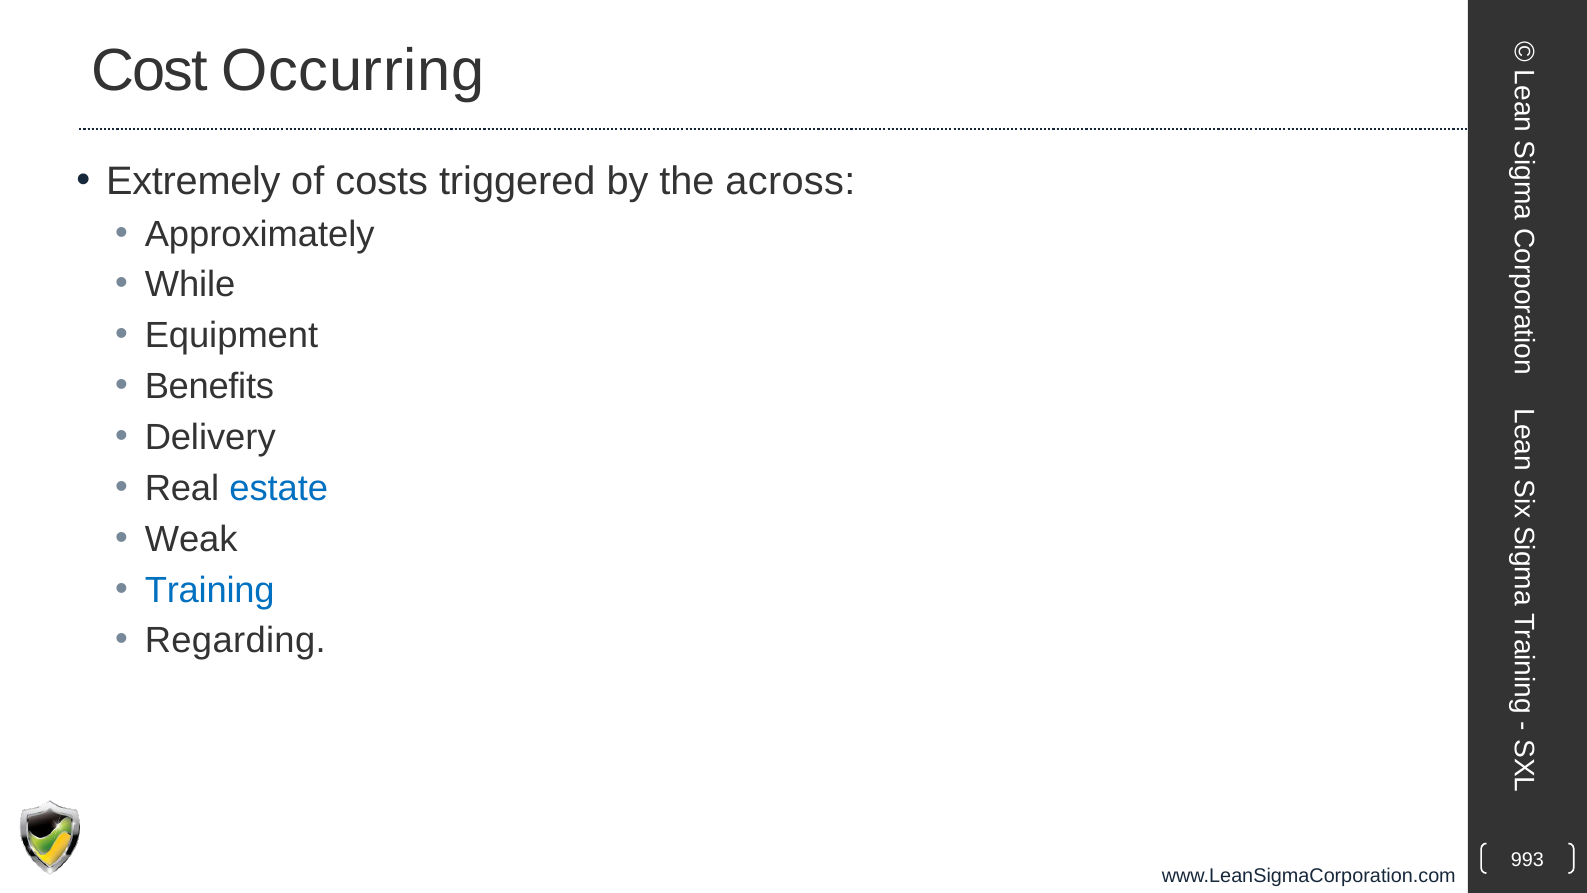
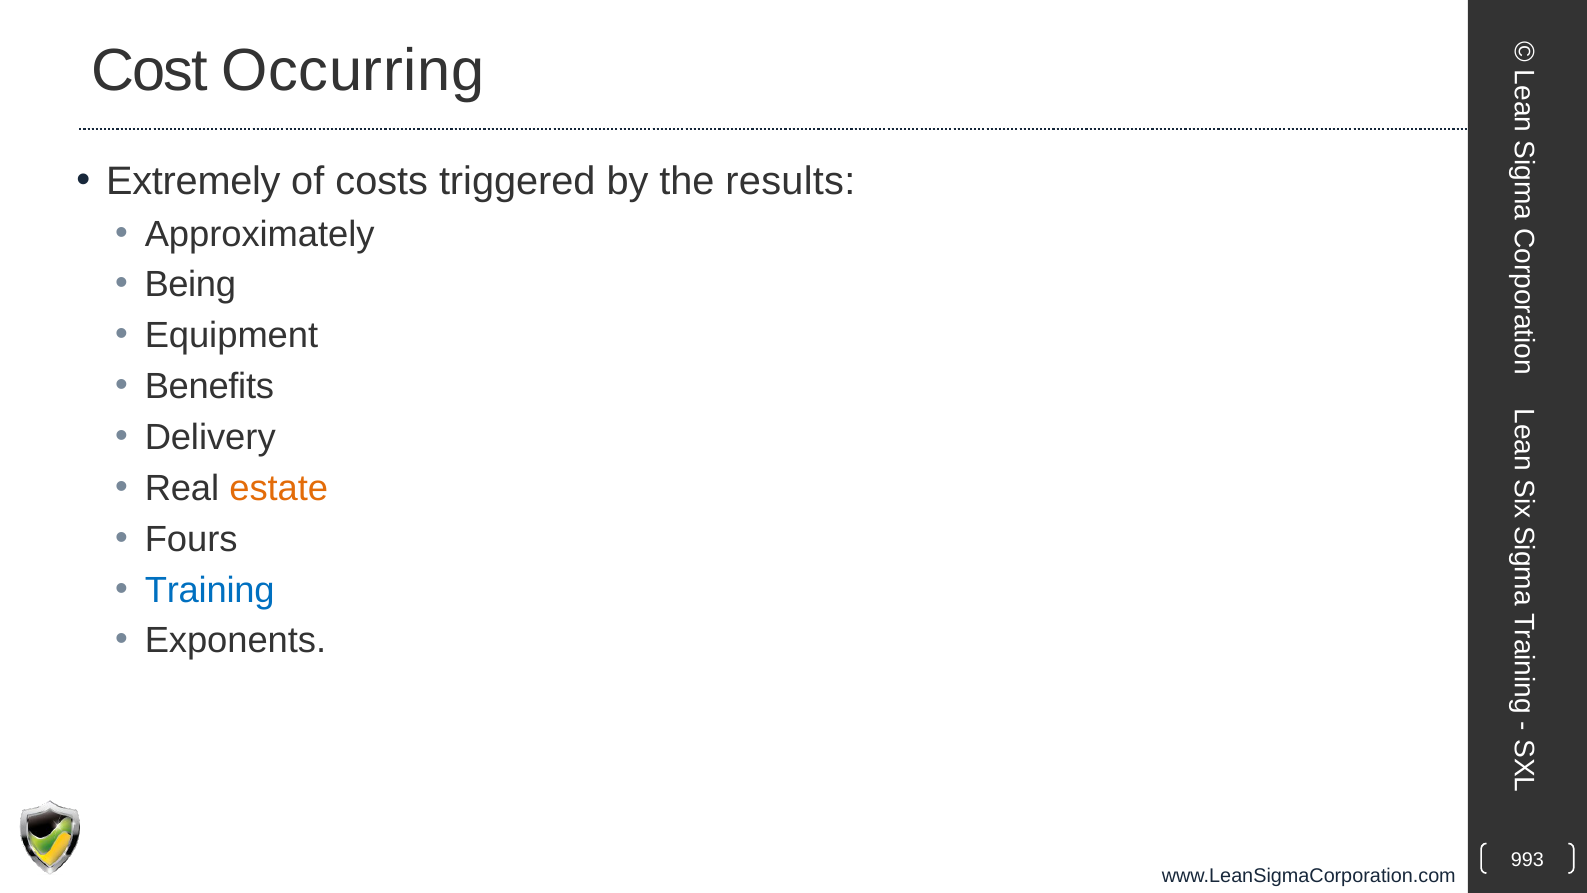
across: across -> results (790, 181)
While: While -> Being (190, 285)
estate colour: blue -> orange (279, 488)
Weak: Weak -> Fours (191, 539)
Regarding: Regarding -> Exponents (235, 641)
